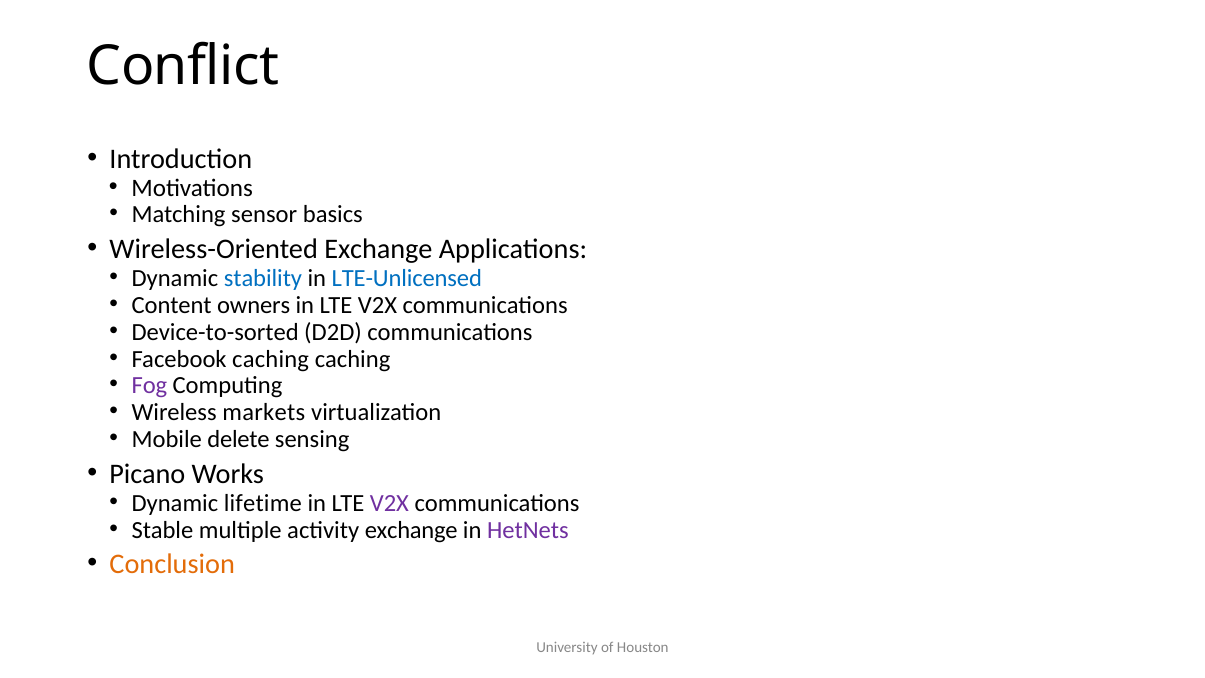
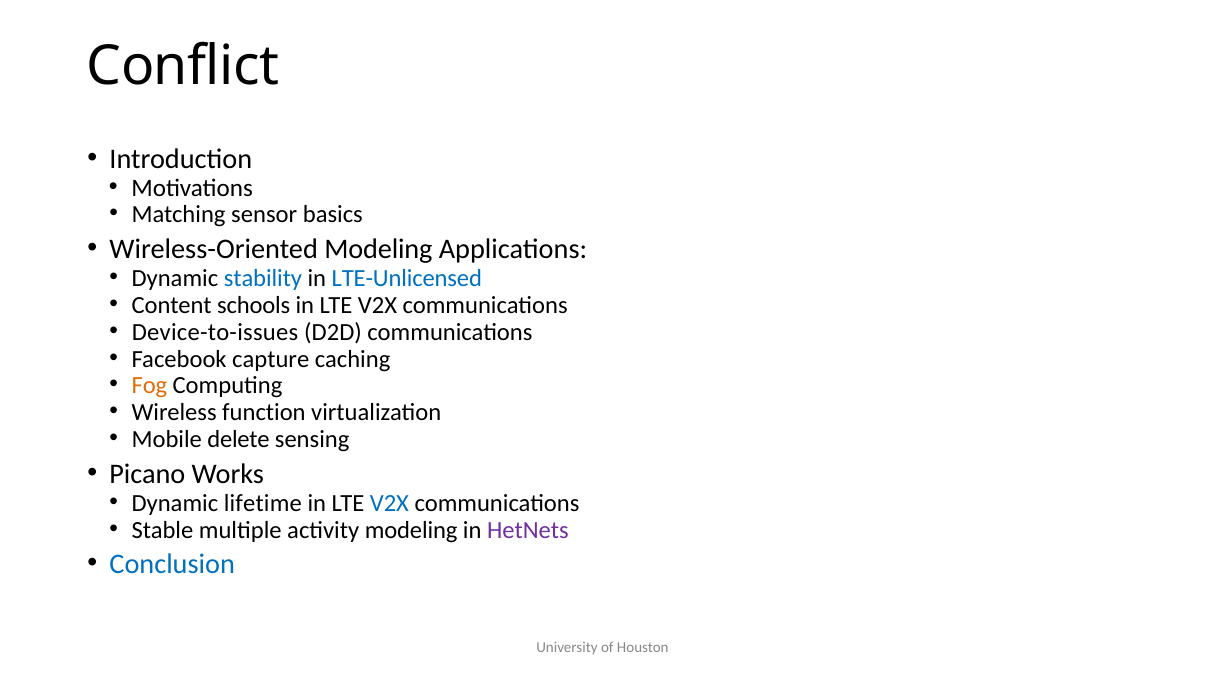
Wireless-Oriented Exchange: Exchange -> Modeling (378, 249)
owners: owners -> schools (254, 305)
Device-to-sorted: Device-to-sorted -> Device-to-issues (215, 332)
Facebook caching: caching -> capture (271, 359)
Fog colour: purple -> orange (149, 386)
markets: markets -> function (264, 413)
V2X colour: purple -> blue (389, 503)
activity exchange: exchange -> modeling (411, 530)
Conclusion colour: orange -> blue (172, 564)
